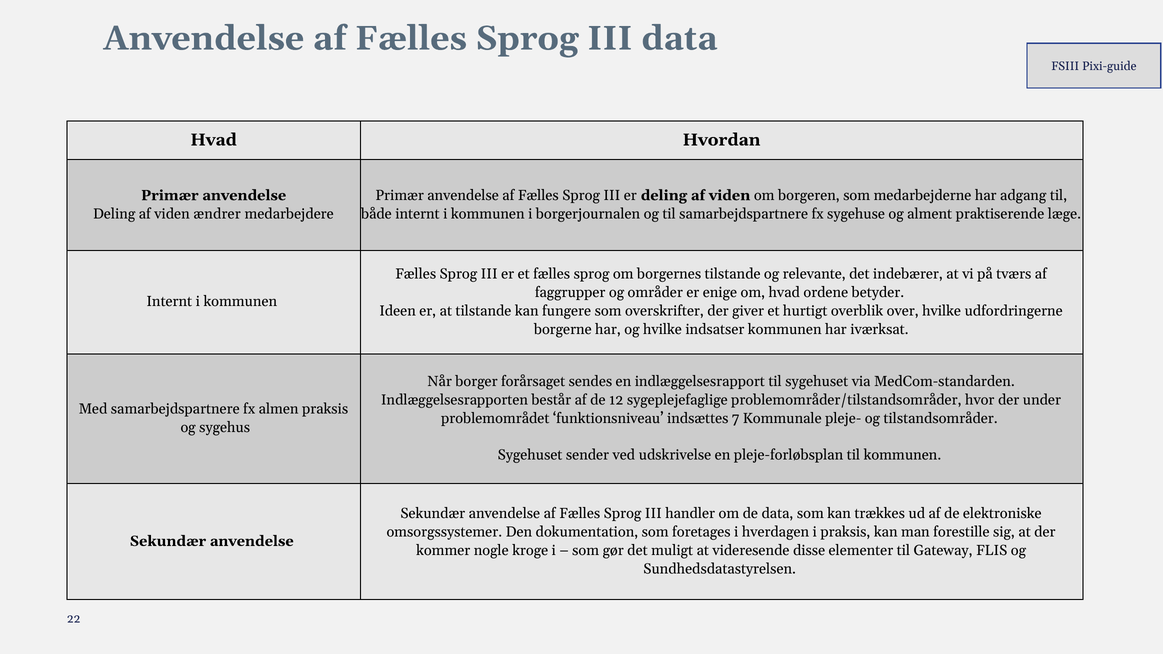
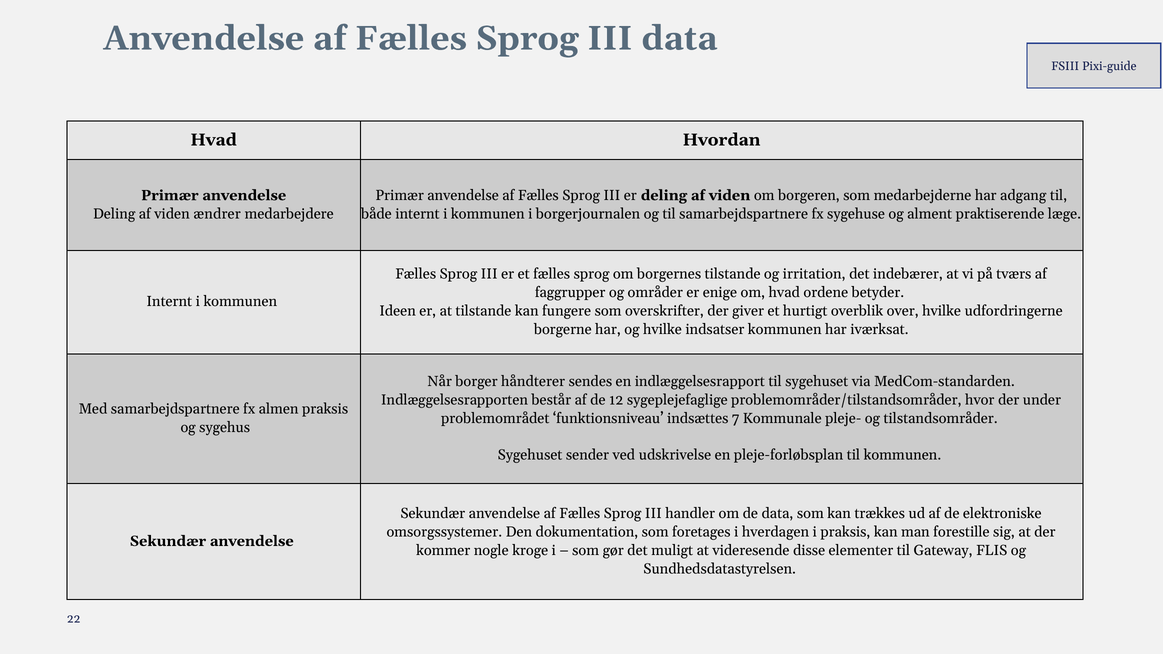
relevante: relevante -> irritation (814, 274)
forårsaget: forårsaget -> håndterer (533, 381)
